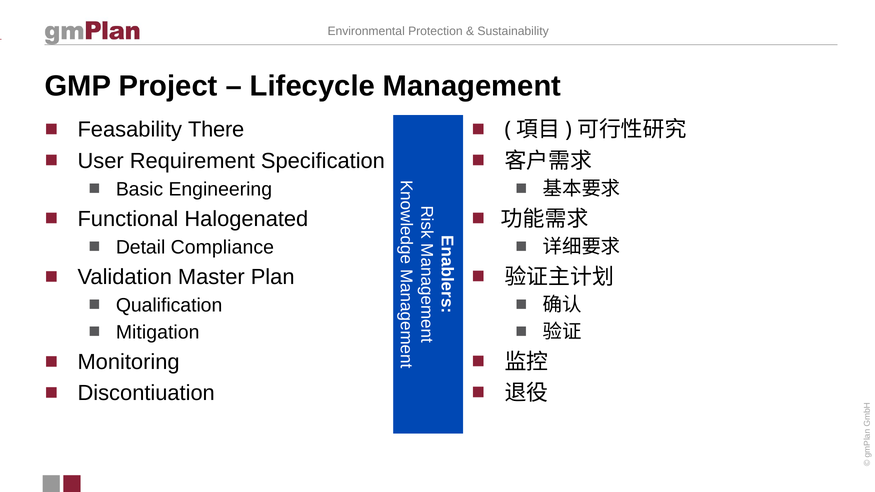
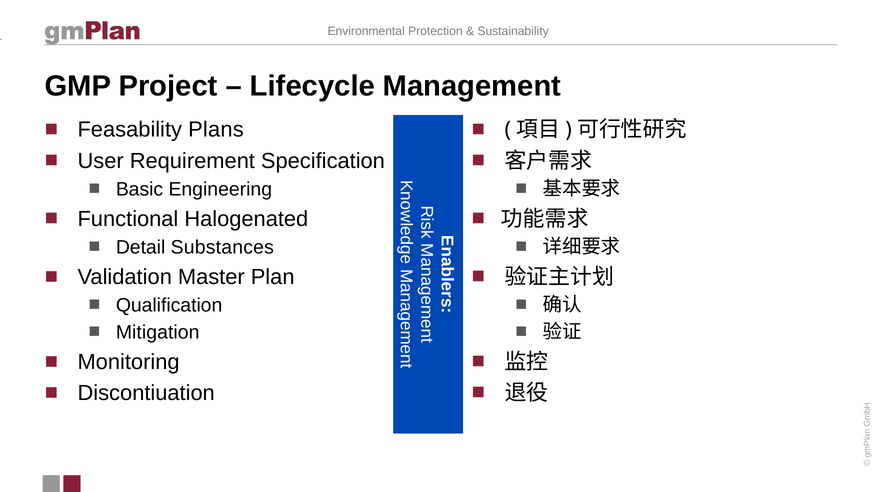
There: There -> Plans (216, 130)
Compliance: Compliance -> Substances (222, 247)
